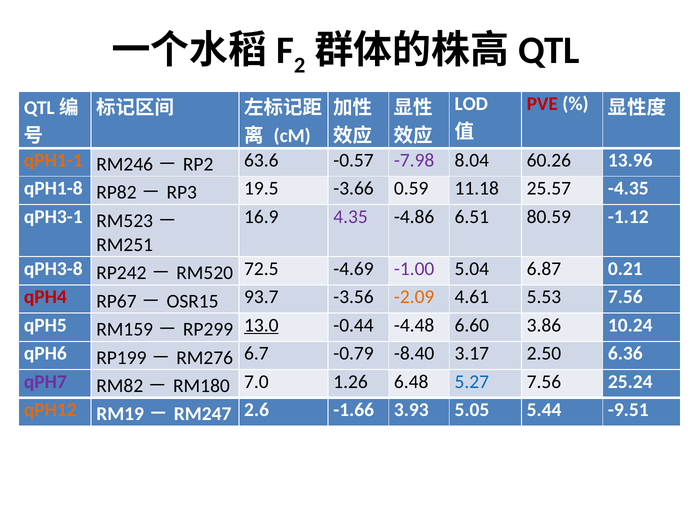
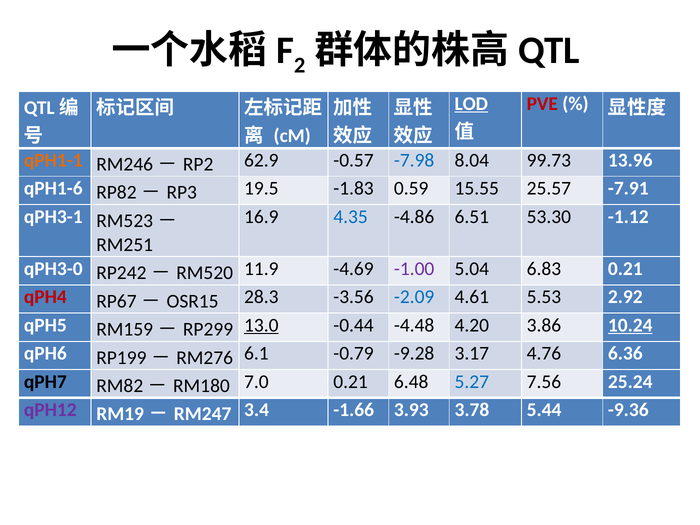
LOD underline: none -> present (471, 104)
63.6: 63.6 -> 62.9 (261, 160)
-7.98 colour: purple -> blue (414, 160)
60.26: 60.26 -> 99.73 (549, 160)
qPH1-8: qPH1-8 -> qPH1-6 (53, 188)
-3.66: -3.66 -> -1.83 (354, 188)
11.18: 11.18 -> 15.55 (477, 188)
-4.35: -4.35 -> -7.91 (628, 188)
4.35 colour: purple -> blue (351, 217)
80.59: 80.59 -> 53.30 (549, 217)
qPH3-8: qPH3-8 -> qPH3-0 (53, 269)
72.5: 72.5 -> 11.9 (261, 269)
6.87: 6.87 -> 6.83 (544, 269)
93.7: 93.7 -> 28.3 (261, 297)
-2.09 colour: orange -> blue (414, 297)
5.53 7.56: 7.56 -> 2.92 (625, 297)
6.60: 6.60 -> 4.20 (472, 325)
10.24 underline: none -> present (630, 325)
6.7: 6.7 -> 6.1 (256, 354)
-8.40: -8.40 -> -9.28 (414, 354)
2.50: 2.50 -> 4.76 (544, 354)
qPH7 colour: purple -> black (45, 382)
7.0 1.26: 1.26 -> 0.21 (351, 382)
qPH12 colour: orange -> purple (50, 410)
2.6: 2.6 -> 3.4 (257, 410)
5.05: 5.05 -> 3.78 (472, 410)
-9.51: -9.51 -> -9.36 (628, 410)
